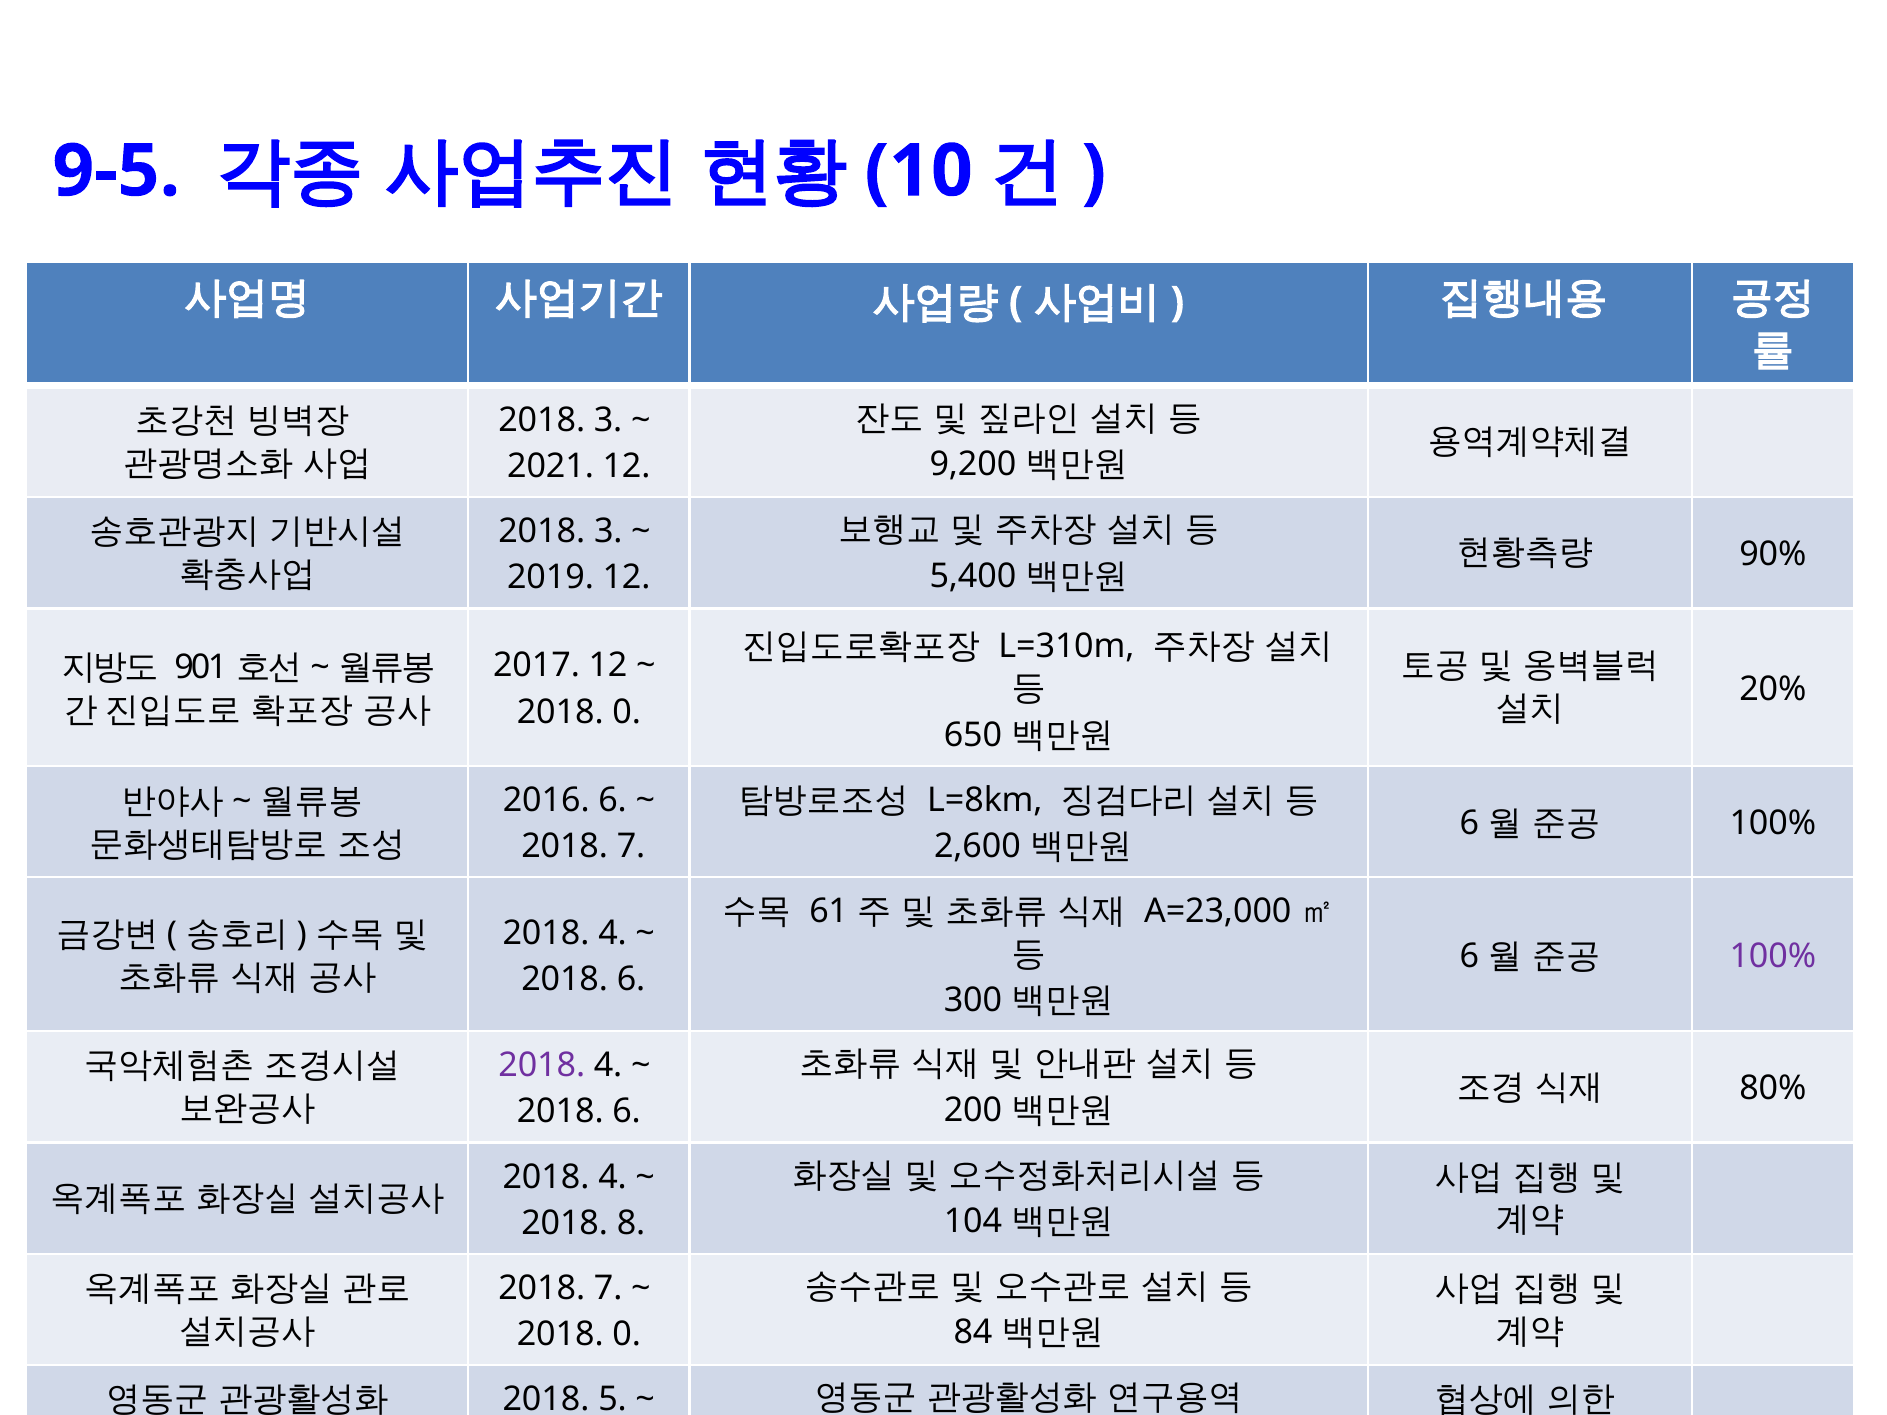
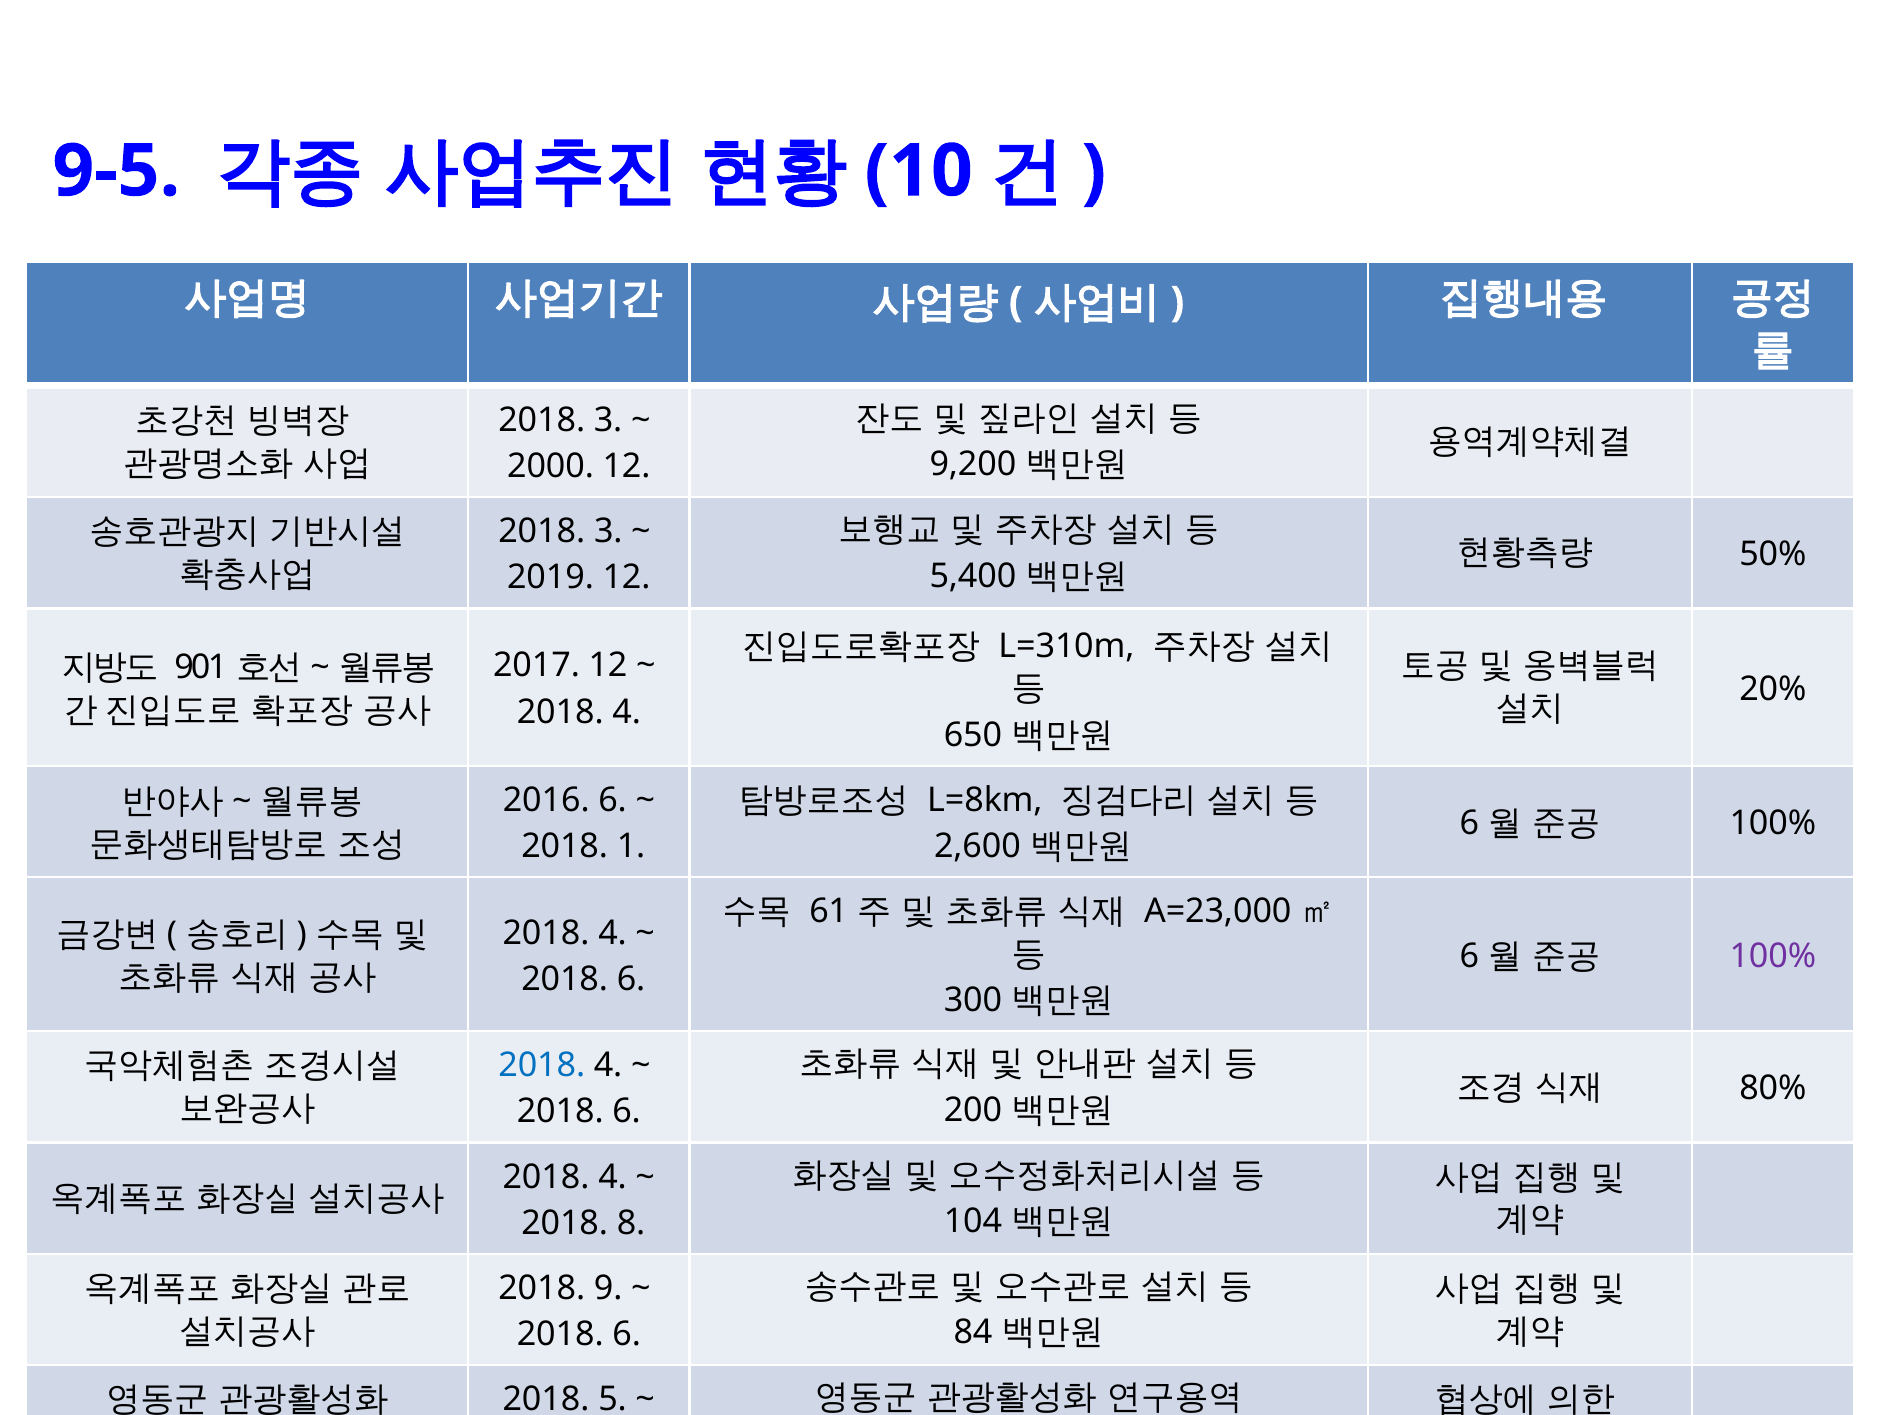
2021: 2021 -> 2000 (551, 466)
90%: 90% -> 50% (1773, 555)
0: 0 -> 4 (627, 712)
7: 7 -> 1 (631, 846)
2018 colour: purple -> blue (542, 1066)
7: 7 -> 9 (608, 1288)
0: 0 -> 6 (627, 1335)
